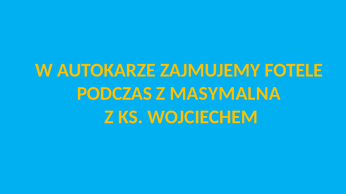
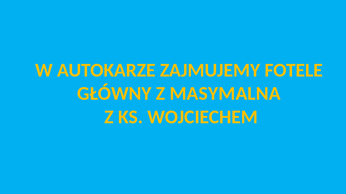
PODCZAS: PODCZAS -> GŁÓWNY (114, 94)
